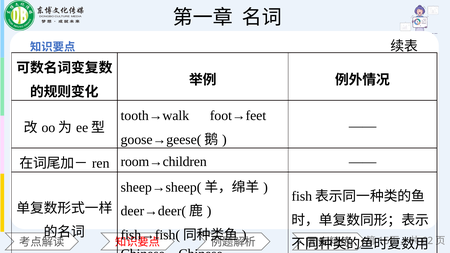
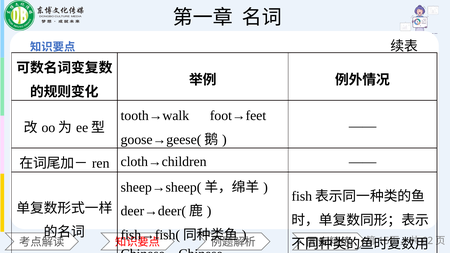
room→children: room→children -> cloth→children (164, 162)
